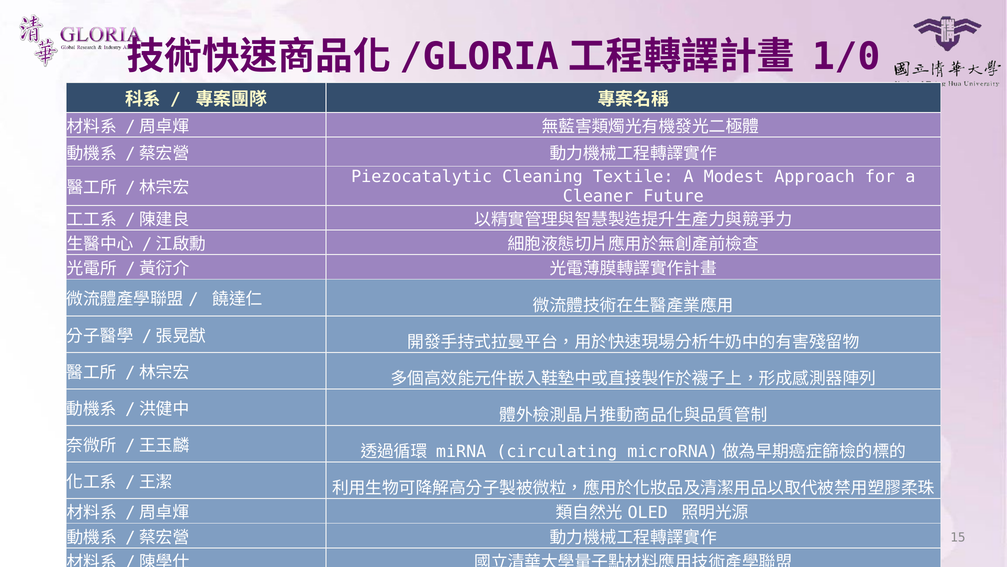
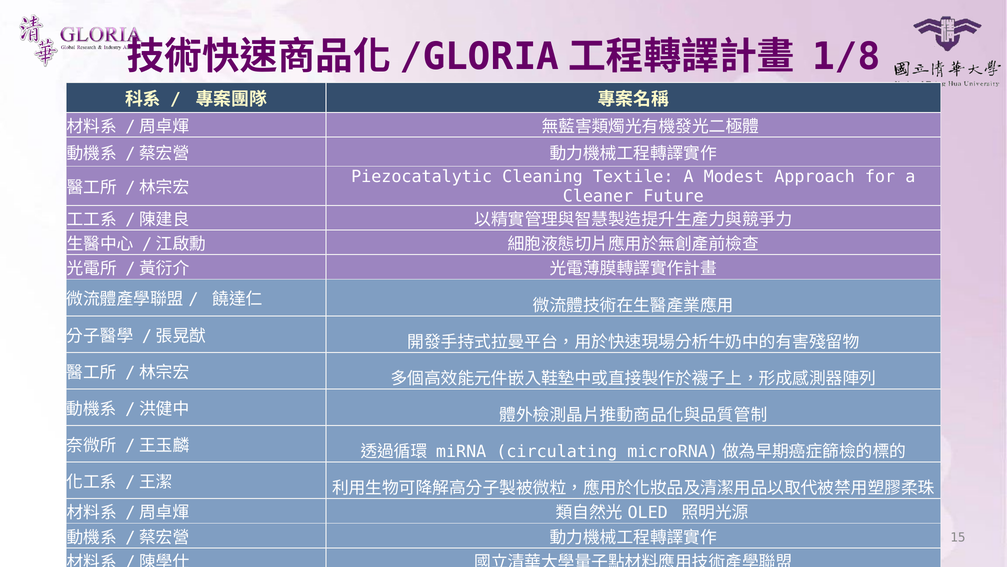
1/0: 1/0 -> 1/8 (846, 57)
